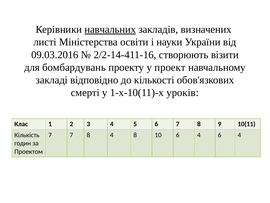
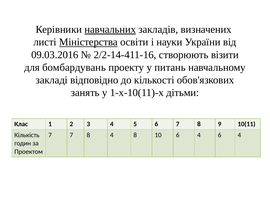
Міністерства underline: none -> present (88, 42)
проект: проект -> питань (170, 67)
смерті: смерті -> занять (85, 92)
уроків: уроків -> дітьми (183, 92)
